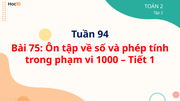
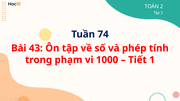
94: 94 -> 74 (103, 34)
75: 75 -> 43 (36, 48)
